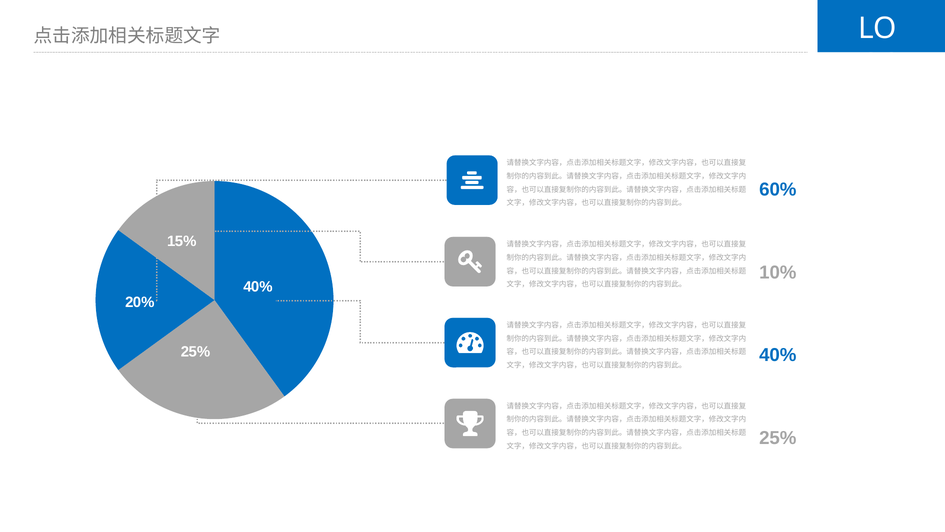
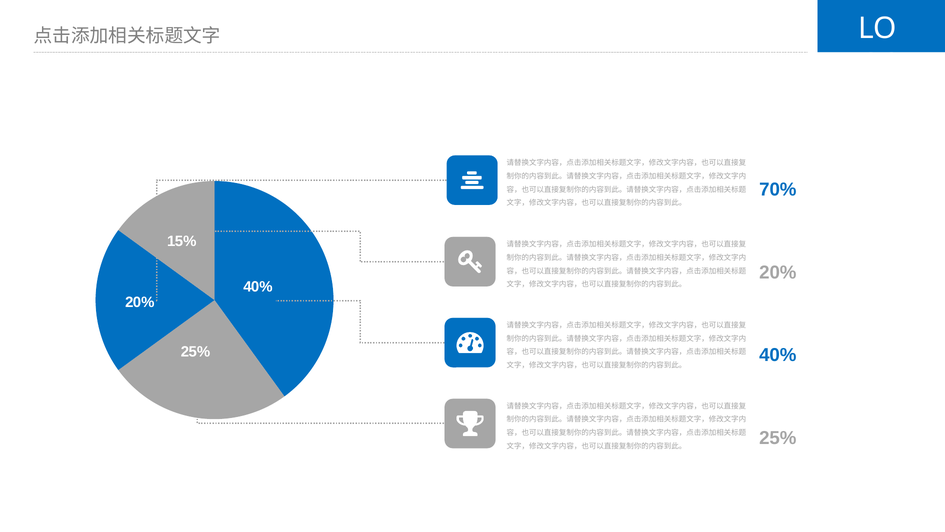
60%: 60% -> 70% (778, 189)
10%: 10% -> 20% (778, 272)
